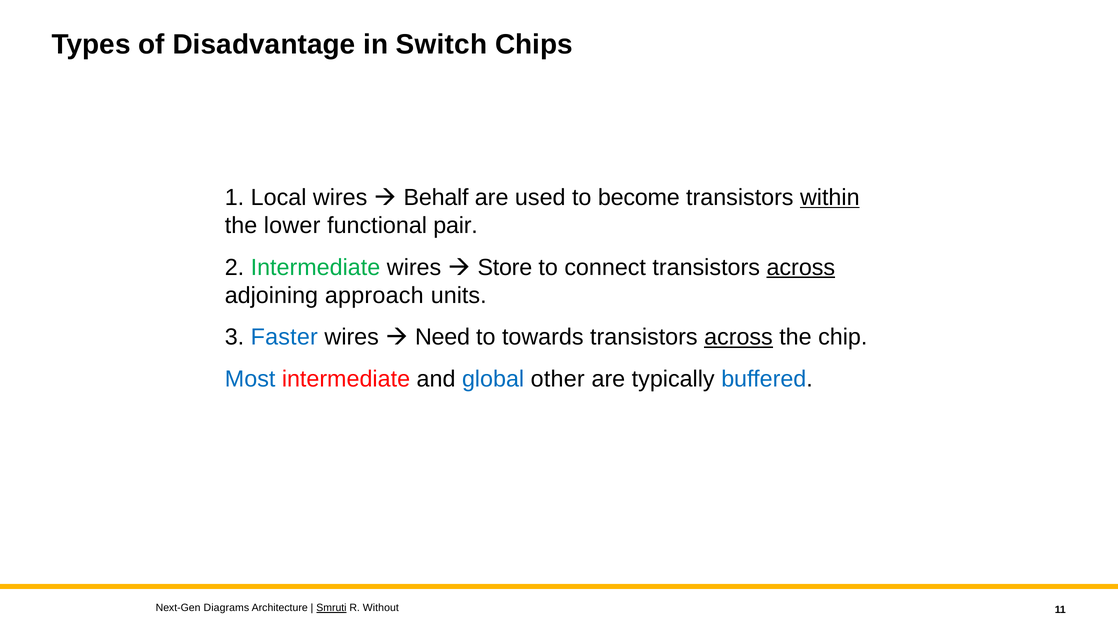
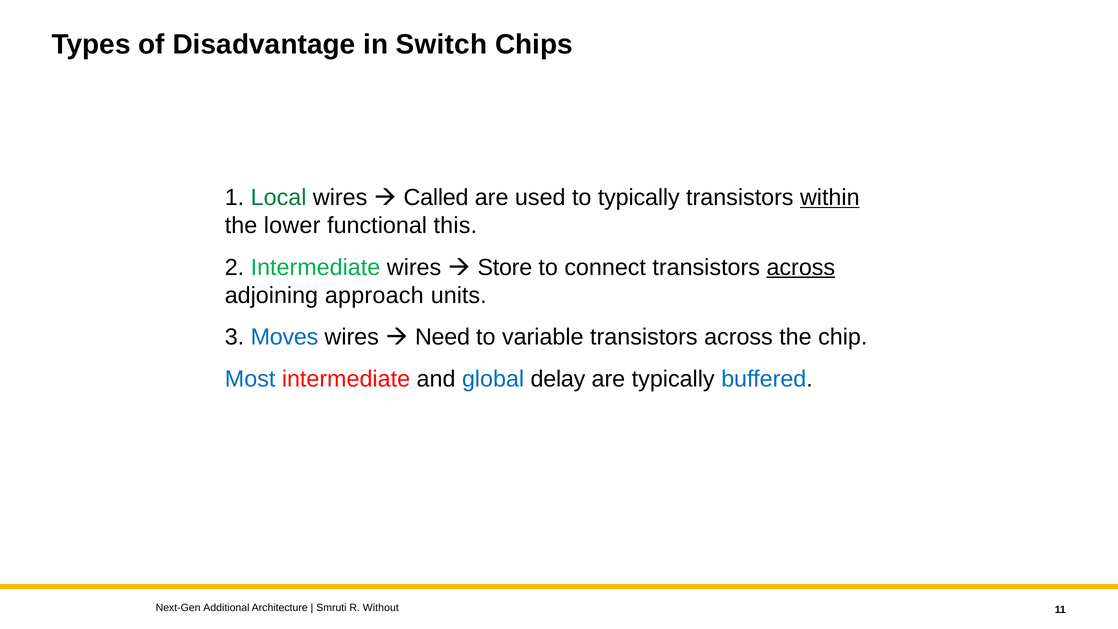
Local colour: black -> green (279, 197)
Behalf: Behalf -> Called (436, 197)
to become: become -> typically (639, 197)
pair: pair -> this (455, 225)
Faster: Faster -> Moves (284, 337)
towards: towards -> variable (543, 337)
across underline: present -> none (738, 337)
other: other -> delay (558, 379)
Diagrams: Diagrams -> Additional (226, 608)
Smruti underline: present -> none (331, 608)
